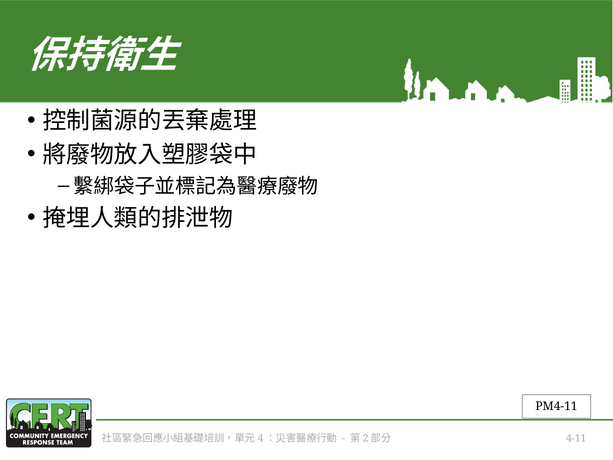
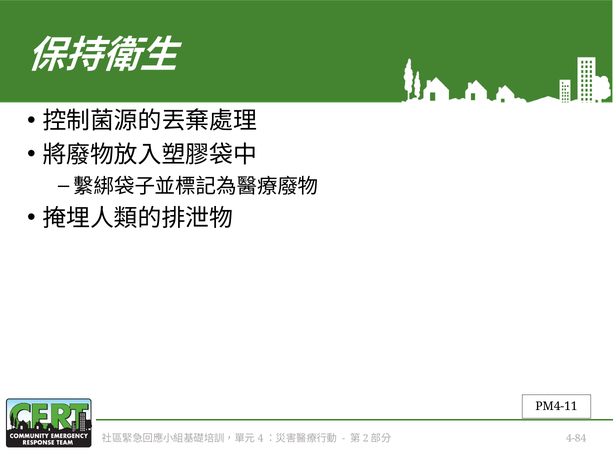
4-11: 4-11 -> 4-84 (576, 438)
